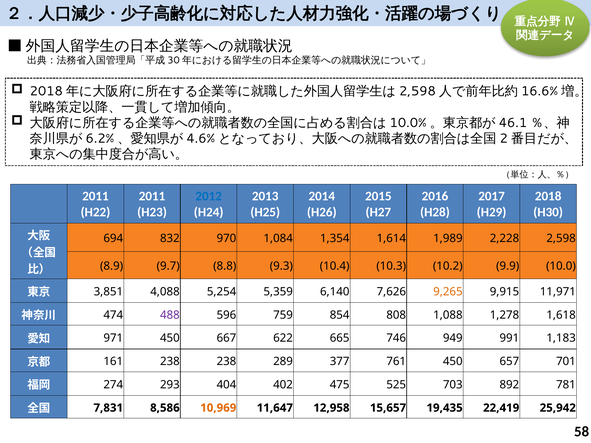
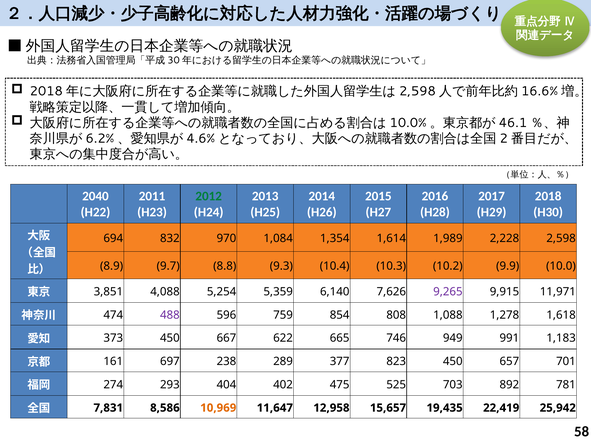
2011: 2011 -> 2040 (95, 196)
2012 colour: blue -> green (209, 196)
9,265 colour: orange -> purple (448, 292)
971: 971 -> 373 (113, 338)
161 238: 238 -> 697 (170, 362)
761: 761 -> 823 (396, 362)
